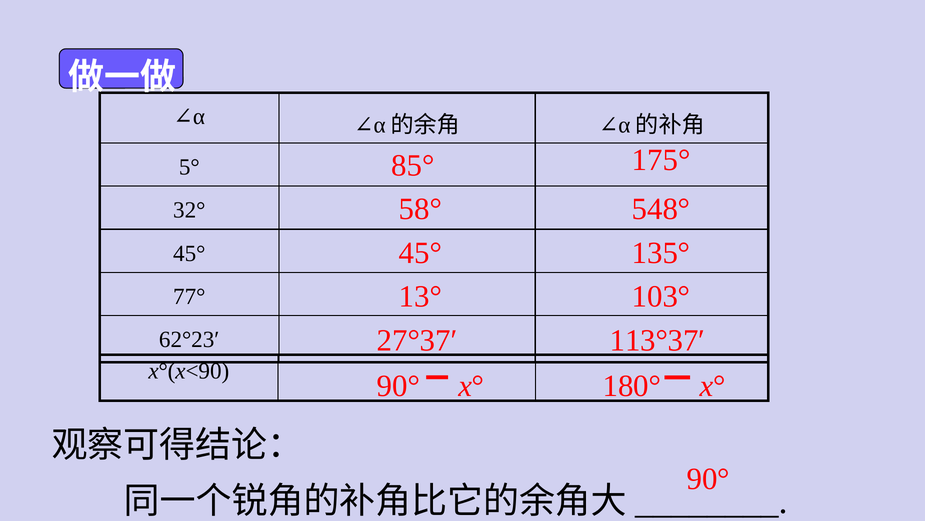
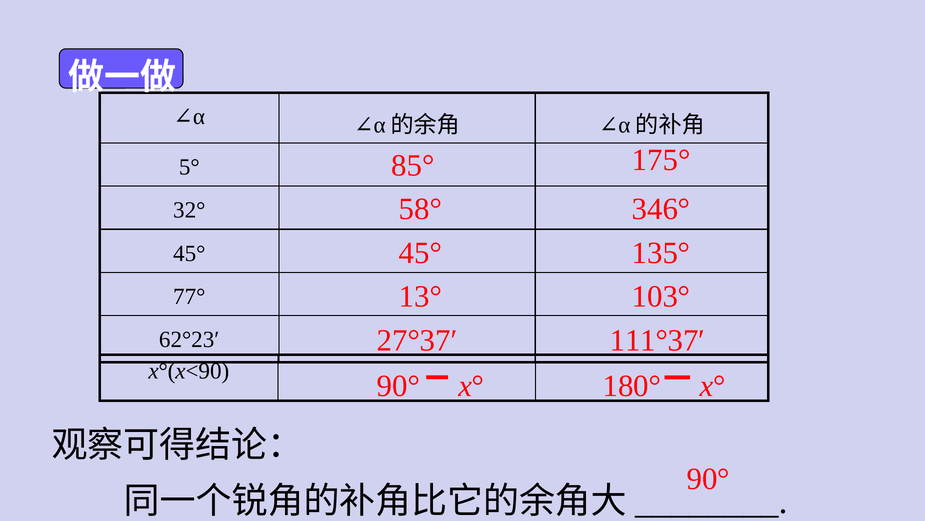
548°: 548° -> 346° (661, 209)
113°37′: 113°37′ -> 111°37′ (658, 340)
